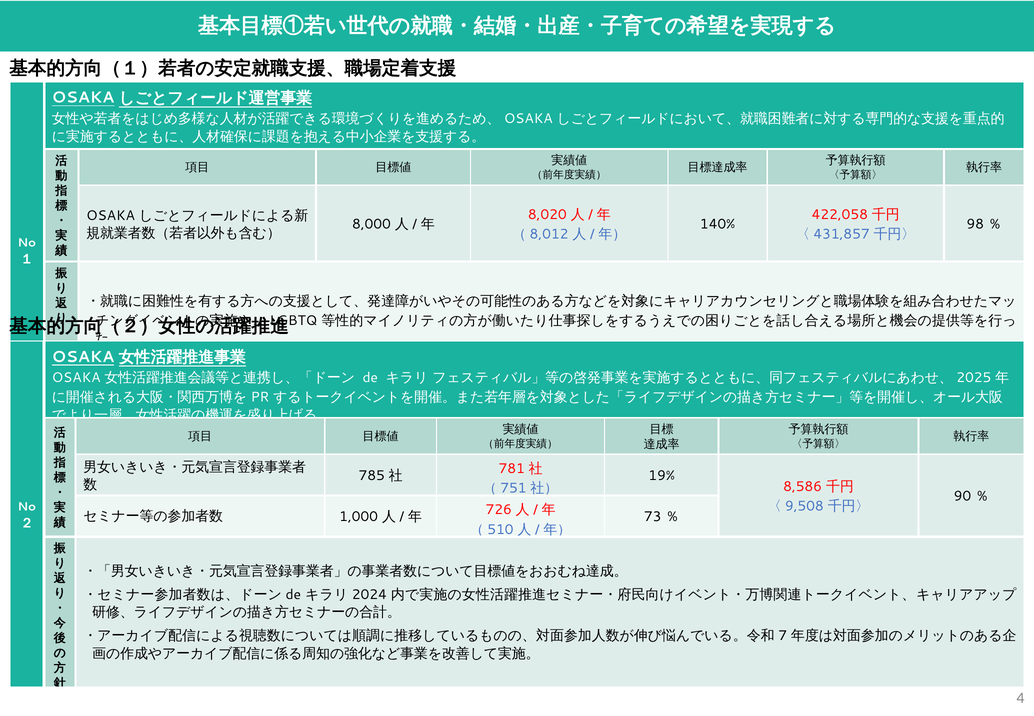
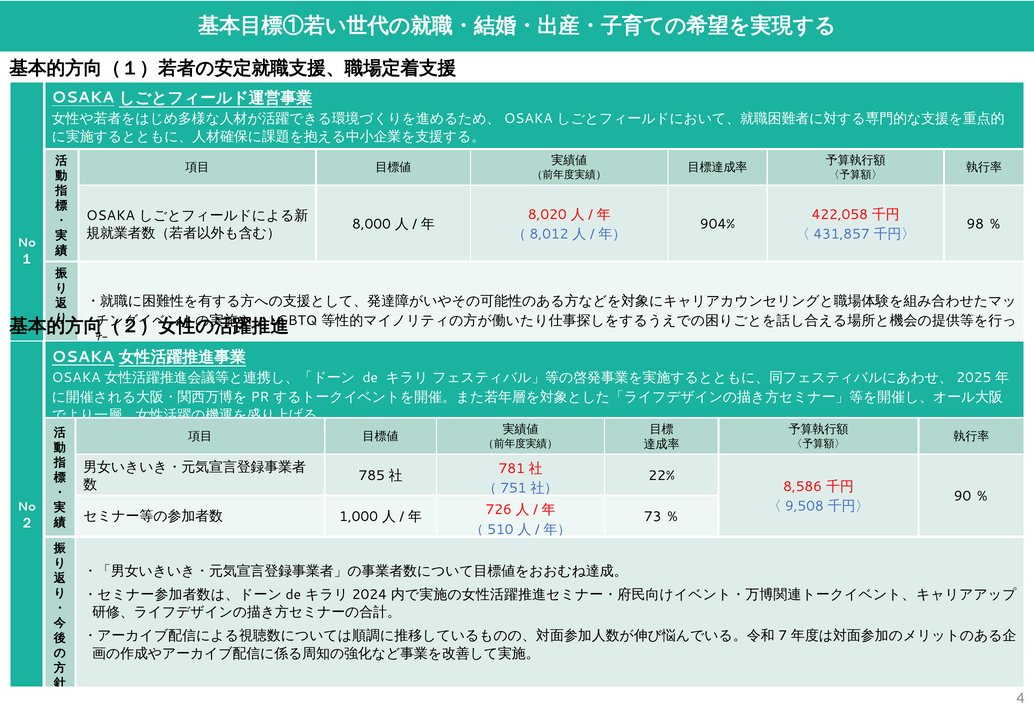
140%: 140% -> 904% (718, 224)
19%: 19% -> 22% (662, 476)
